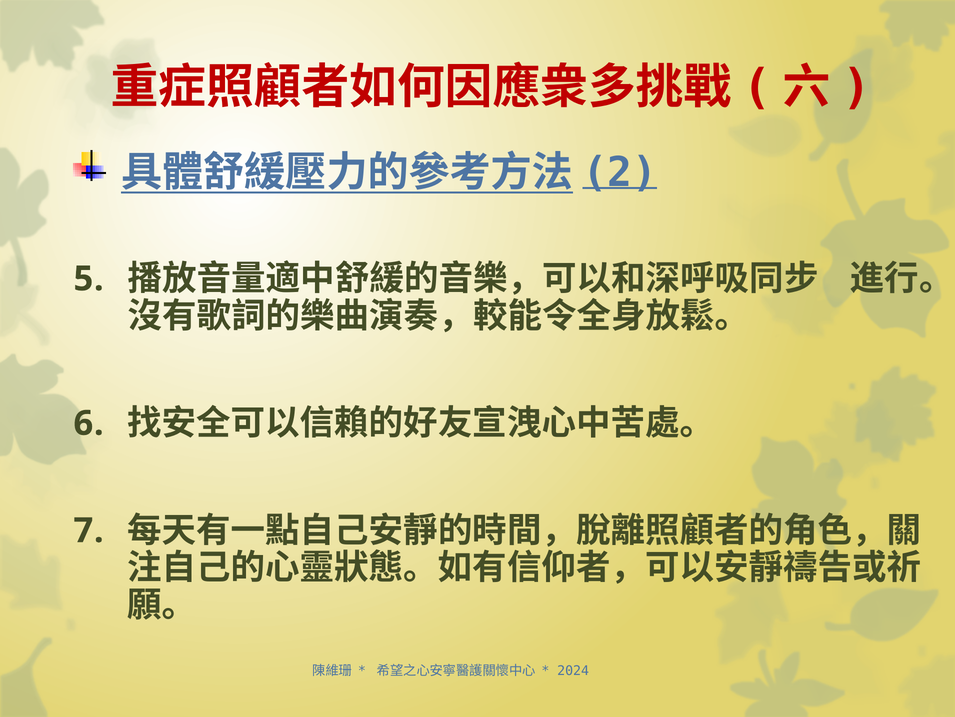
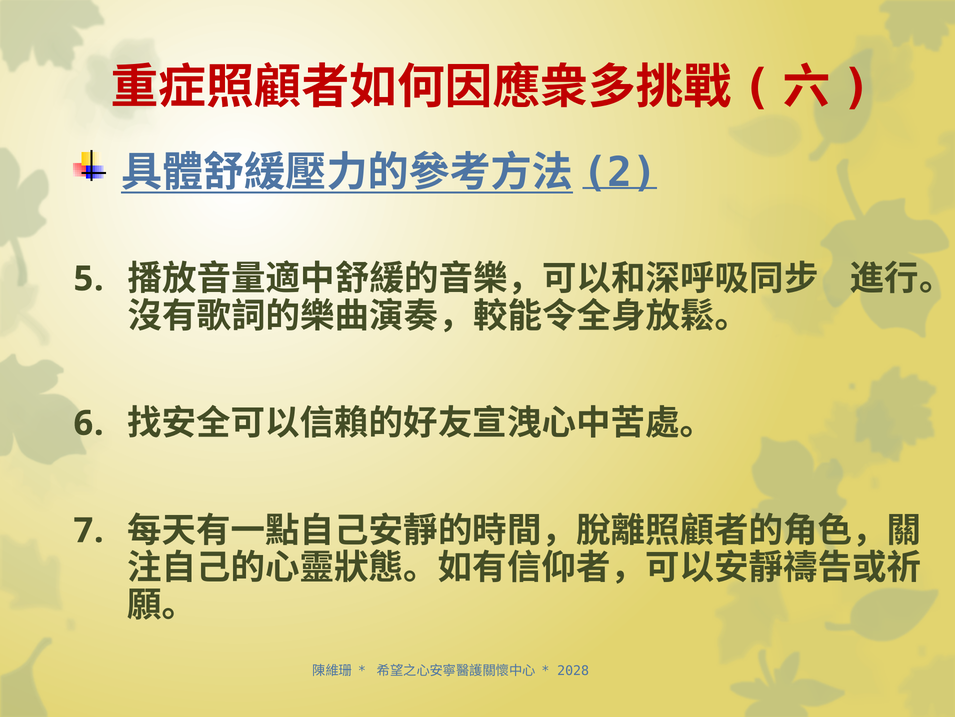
2024: 2024 -> 2028 (573, 670)
